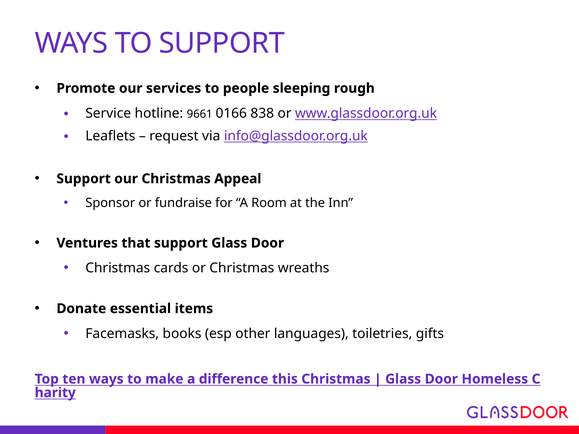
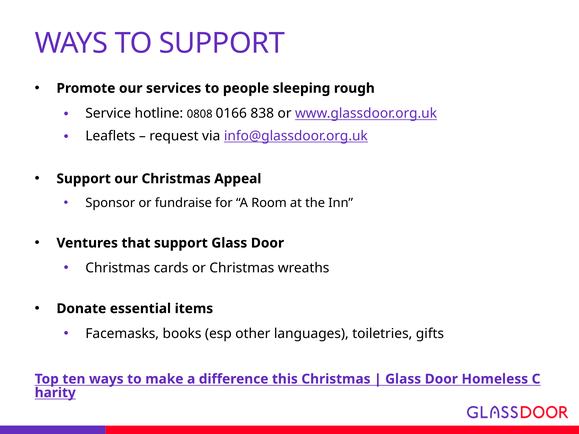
9661: 9661 -> 0808 (200, 114)
